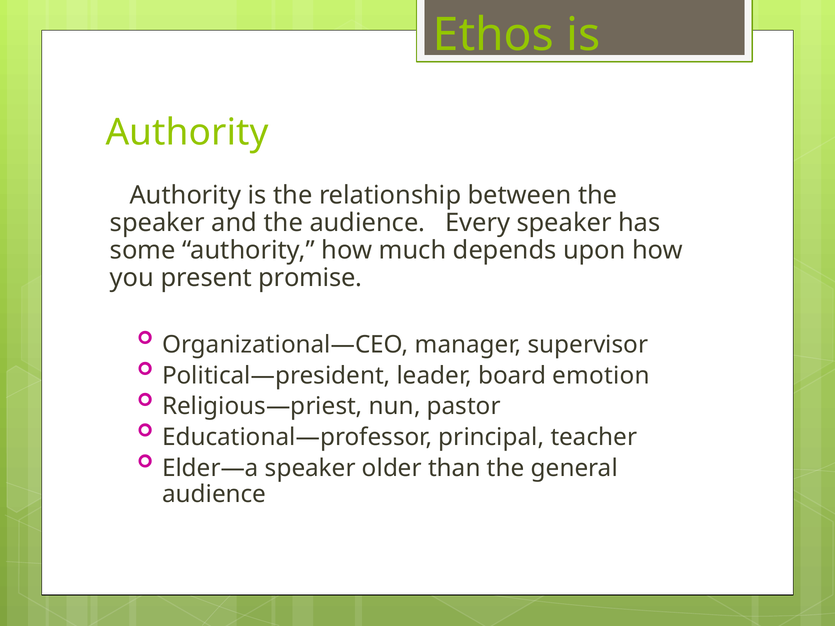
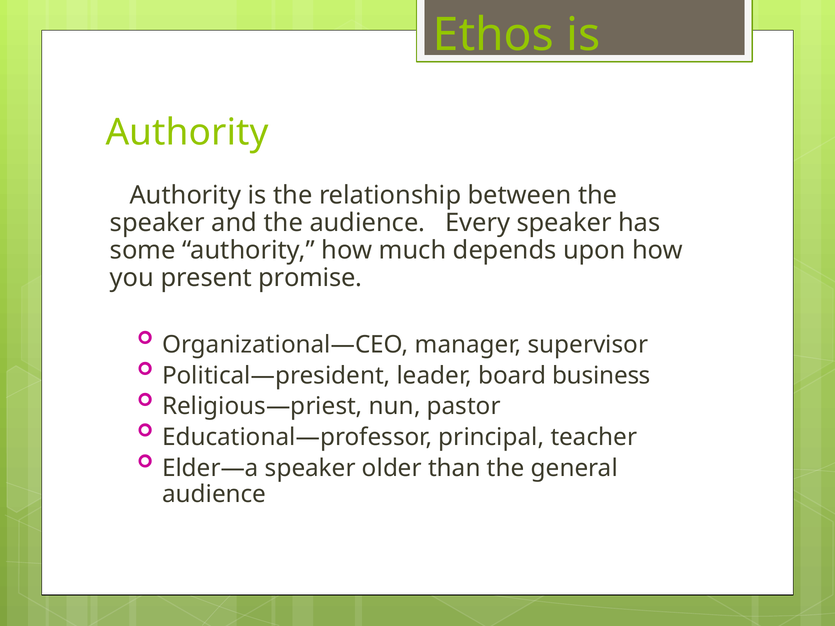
emotion: emotion -> business (601, 376)
